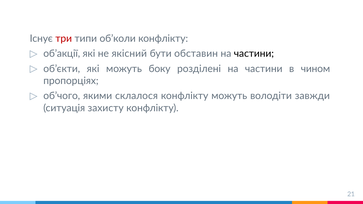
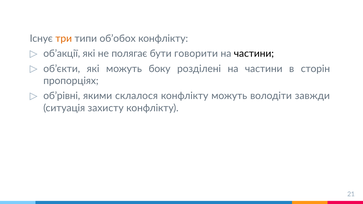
три colour: red -> orange (64, 38)
об’коли: об’коли -> об’обох (118, 38)
якісний: якісний -> полягає (129, 54)
обставин: обставин -> говорити (196, 54)
чином: чином -> сторін (315, 69)
об’чого: об’чого -> об’рівні (62, 96)
